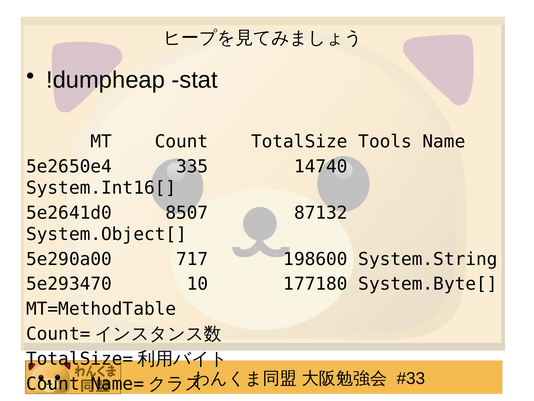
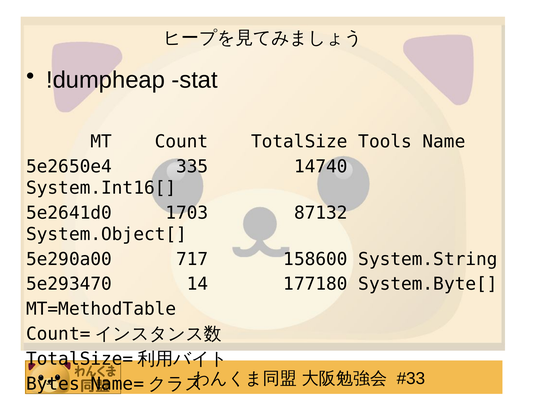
8507: 8507 -> 1703 (187, 213)
198600: 198600 -> 158600 (315, 259)
10: 10 -> 14 (198, 284)
Count: Count -> Bytes (53, 383)
